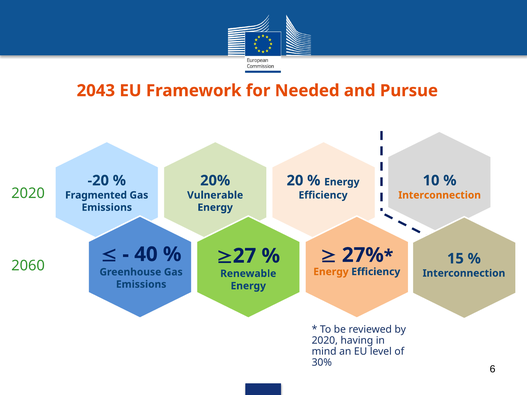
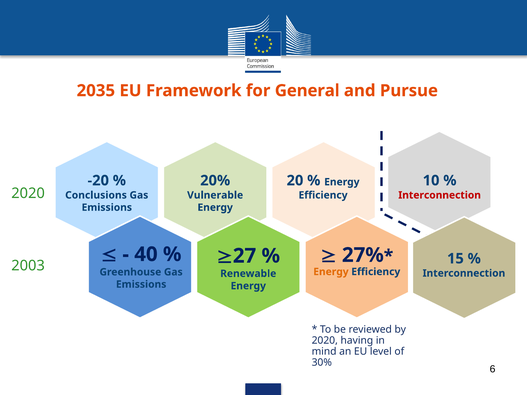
2043: 2043 -> 2035 (96, 91)
Needed: Needed -> General (307, 91)
Fragmented: Fragmented -> Conclusions (96, 195)
Interconnection colour: orange -> red (440, 195)
2060: 2060 -> 2003 (28, 266)
